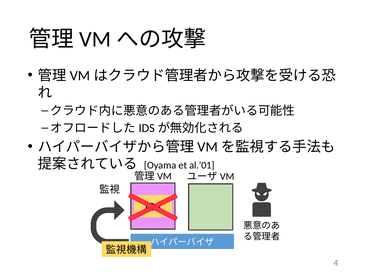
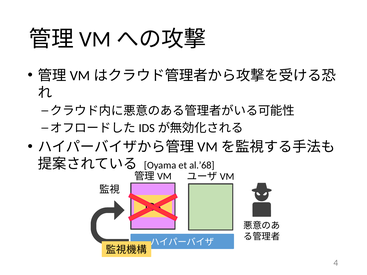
al.’01: al.’01 -> al.’68 (202, 165)
